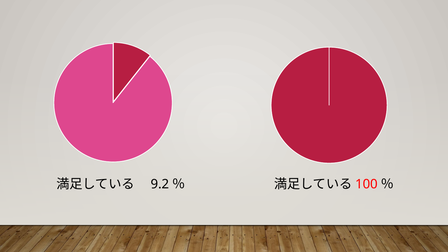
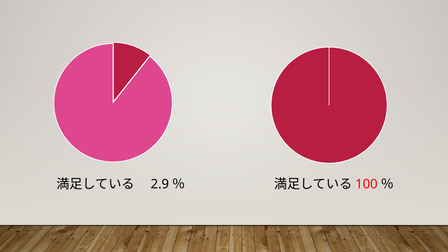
9.2: 9.2 -> 2.9 (160, 184)
